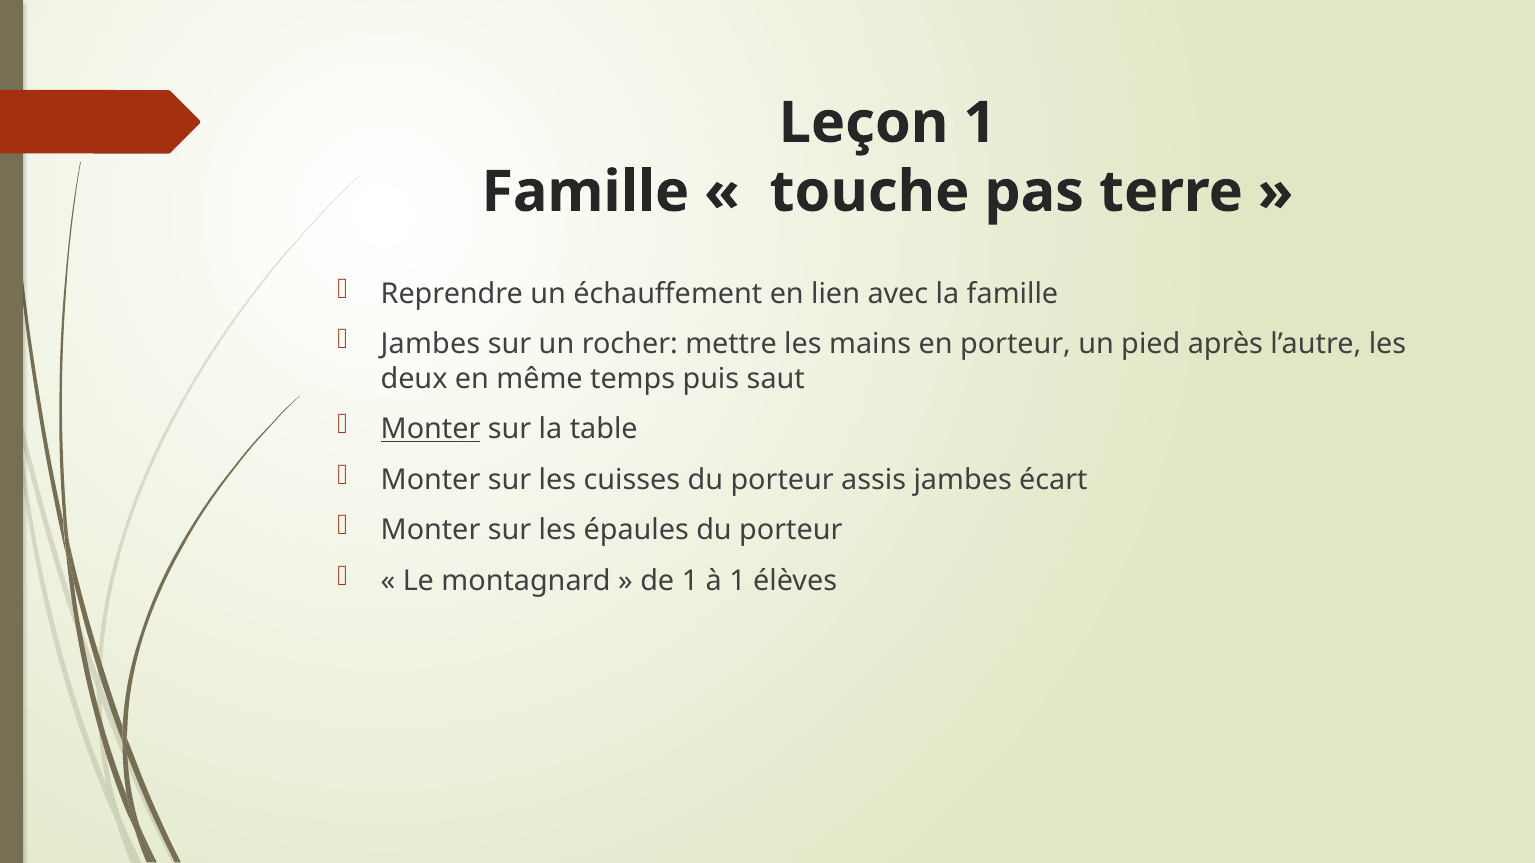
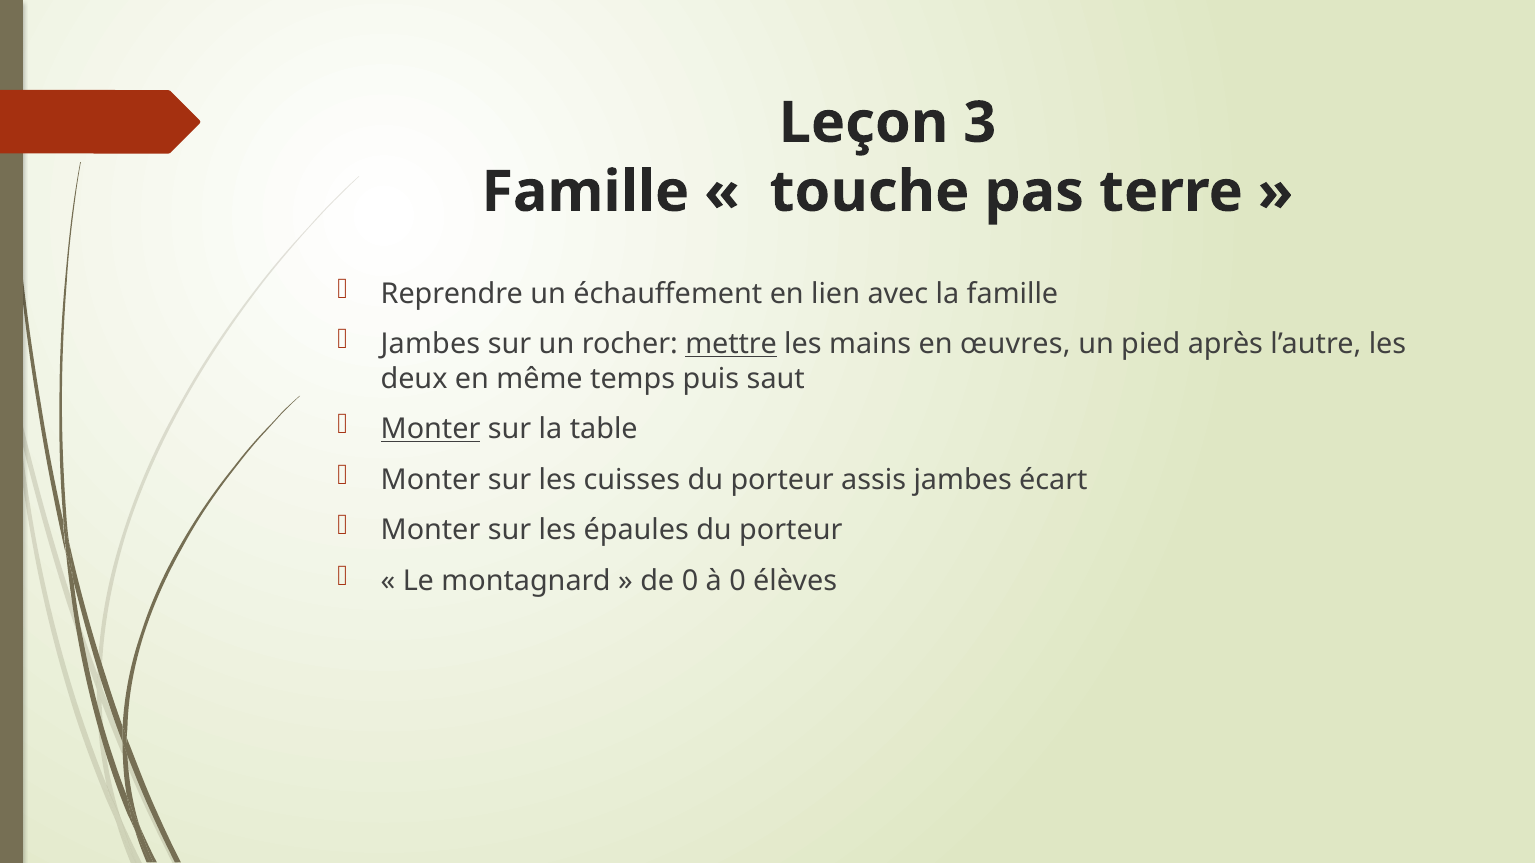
Leçon 1: 1 -> 3 (980, 123)
mettre underline: none -> present (731, 344)
en porteur: porteur -> œuvres (1015, 344)
de 1: 1 -> 0 (690, 581)
à 1: 1 -> 0 (738, 581)
